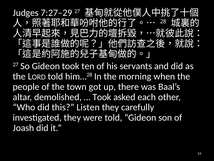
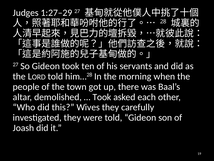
7:27–29: 7:27–29 -> 1:27–29 (57, 13)
Listen: Listen -> Wives (88, 107)
